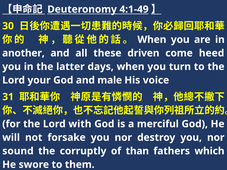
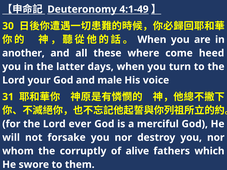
driven: driven -> where (143, 53)
with: with -> ever (80, 124)
sound: sound -> whom (18, 151)
than: than -> alive (137, 151)
